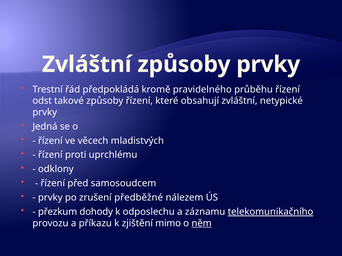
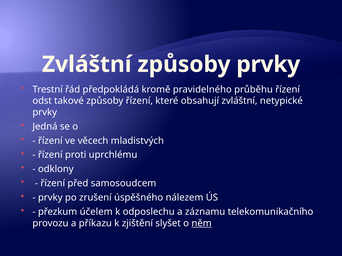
předběžné: předběžné -> úspěšného (139, 198)
dohody: dohody -> účelem (96, 212)
telekomunikačního underline: present -> none (271, 212)
mimo: mimo -> slyšet (168, 224)
